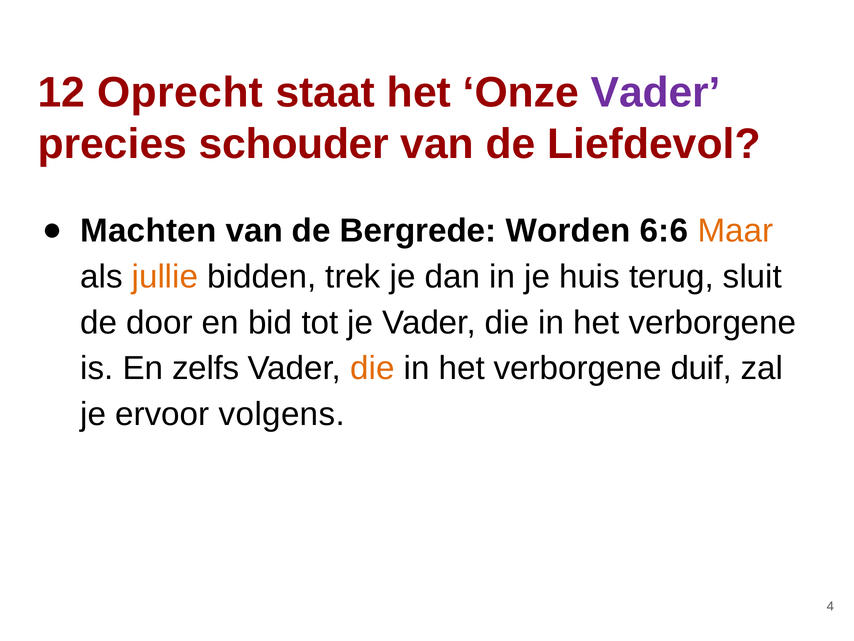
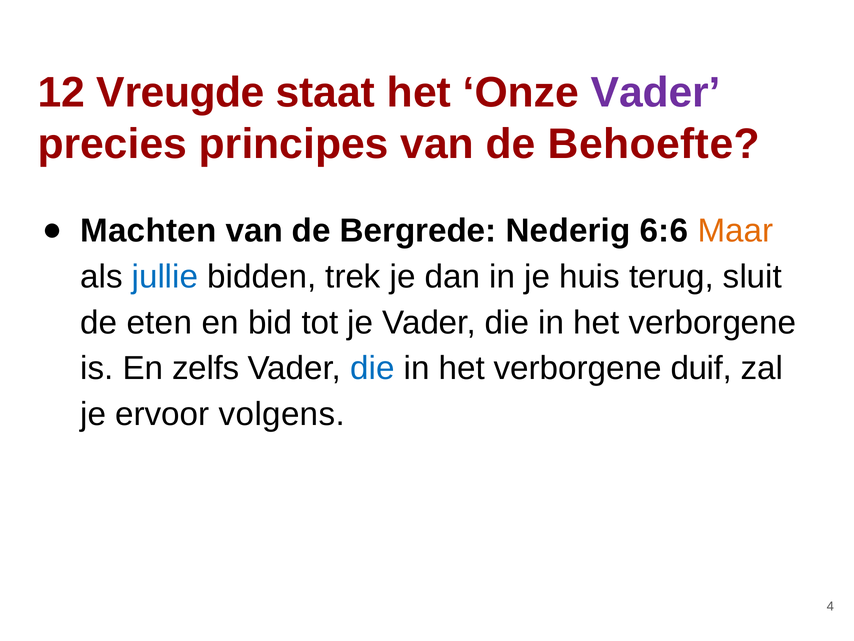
Oprecht: Oprecht -> Vreugde (181, 93)
schouder: schouder -> principes (294, 144)
Liefdevol: Liefdevol -> Behoefte (654, 144)
Worden: Worden -> Nederig (568, 231)
jullie colour: orange -> blue (165, 277)
door: door -> eten (159, 322)
die colour: orange -> blue (372, 368)
